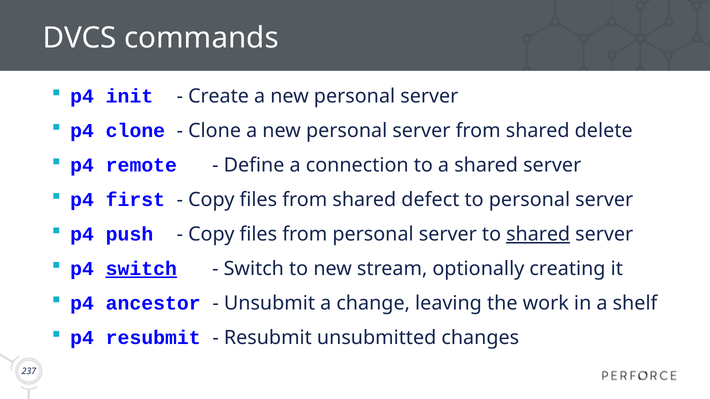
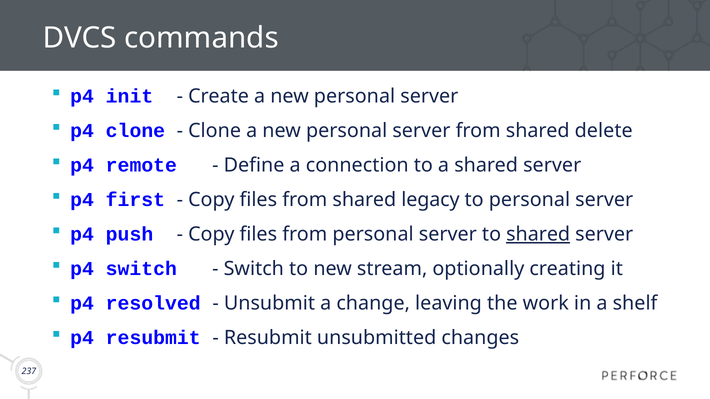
defect: defect -> legacy (430, 200)
switch underline: present -> none (141, 269)
ancestor: ancestor -> resolved (153, 304)
